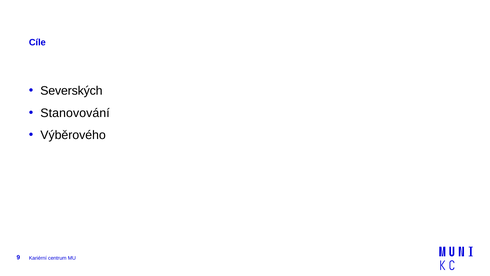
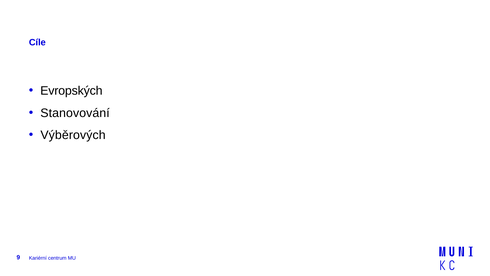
Severských: Severských -> Evropských (71, 91)
Výběrového: Výběrového -> Výběrových (73, 135)
